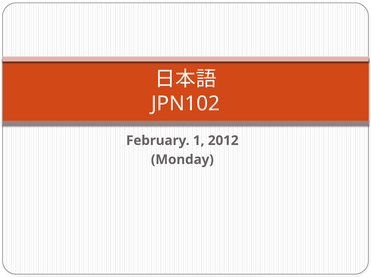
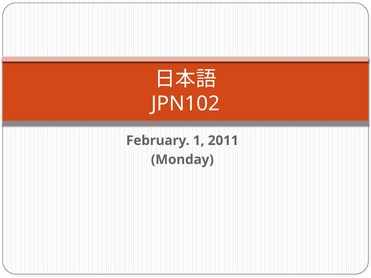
2012: 2012 -> 2011 (223, 141)
